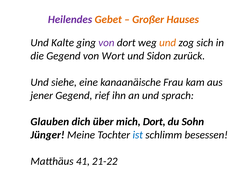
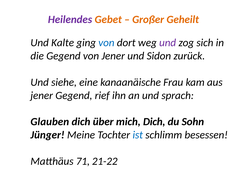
Hauses: Hauses -> Geheilt (183, 19)
von colour: purple -> blue (106, 43)
und colour: orange -> purple (168, 43)
von Wort: Wort -> Jener (113, 56)
mich Dort: Dort -> Dich (154, 121)
41: 41 -> 71 (83, 161)
